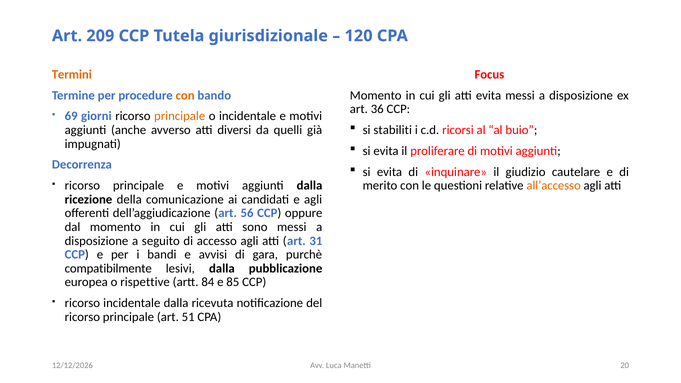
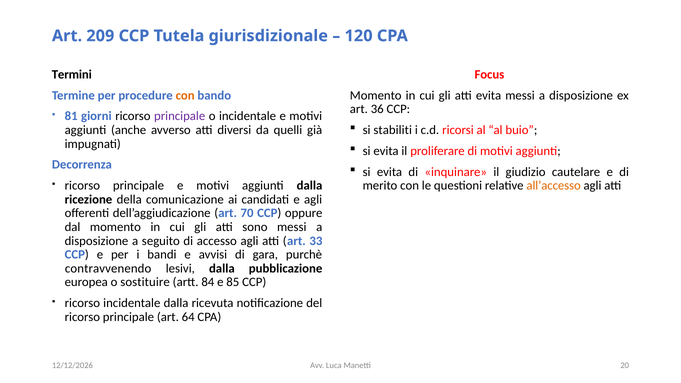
Termini colour: orange -> black (72, 75)
69: 69 -> 81 (71, 116)
principale colour: orange -> purple (180, 116)
56: 56 -> 70 (247, 213)
31: 31 -> 33 (316, 241)
compatibilmente: compatibilmente -> contravvenendo (108, 268)
rispettive: rispettive -> sostituire (145, 282)
51: 51 -> 64 (188, 317)
